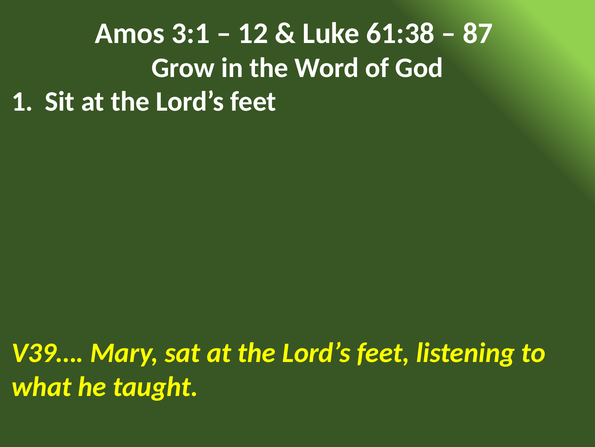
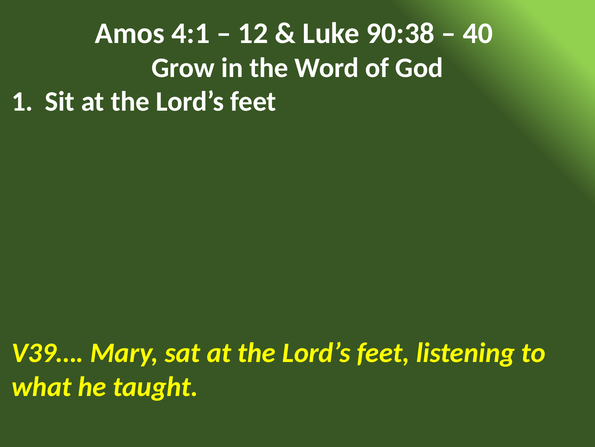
3:1: 3:1 -> 4:1 (191, 33)
61:38: 61:38 -> 90:38 (400, 33)
87: 87 -> 40 (478, 33)
